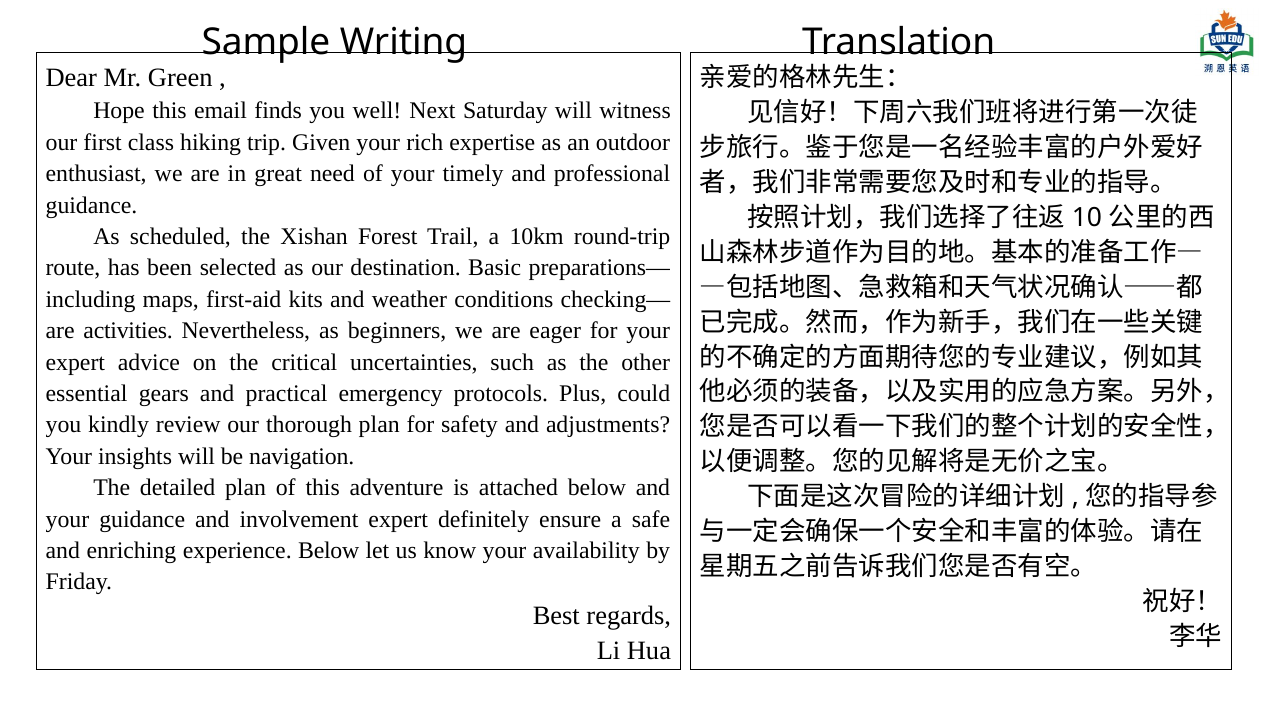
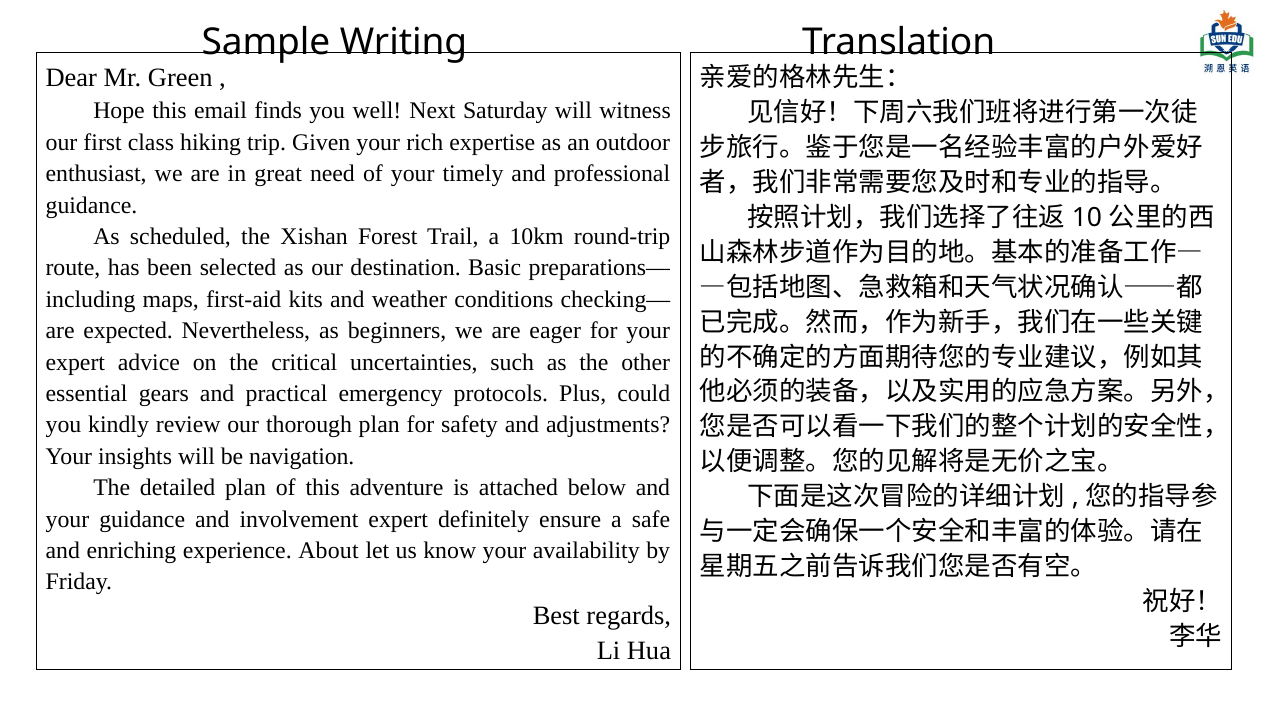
activities: activities -> expected (128, 331)
experience Below: Below -> About (329, 551)
